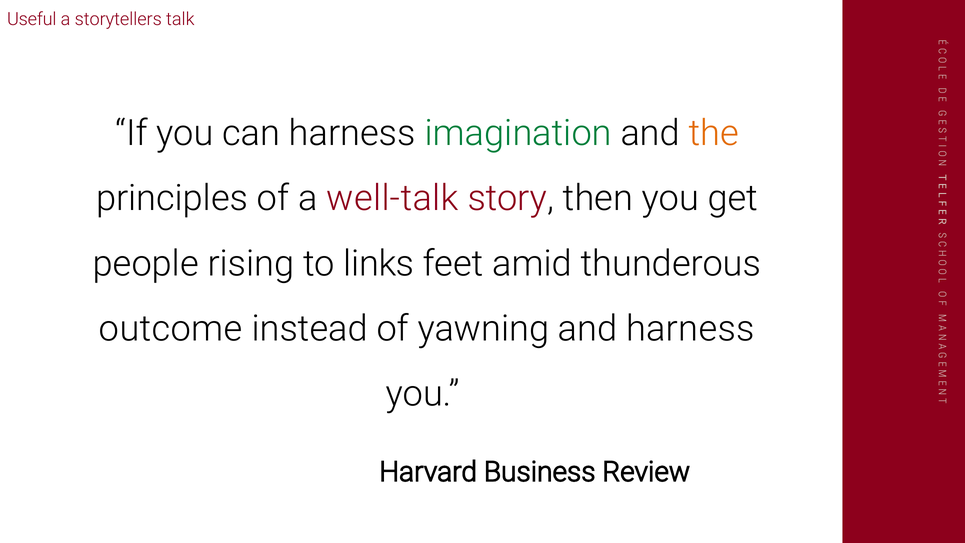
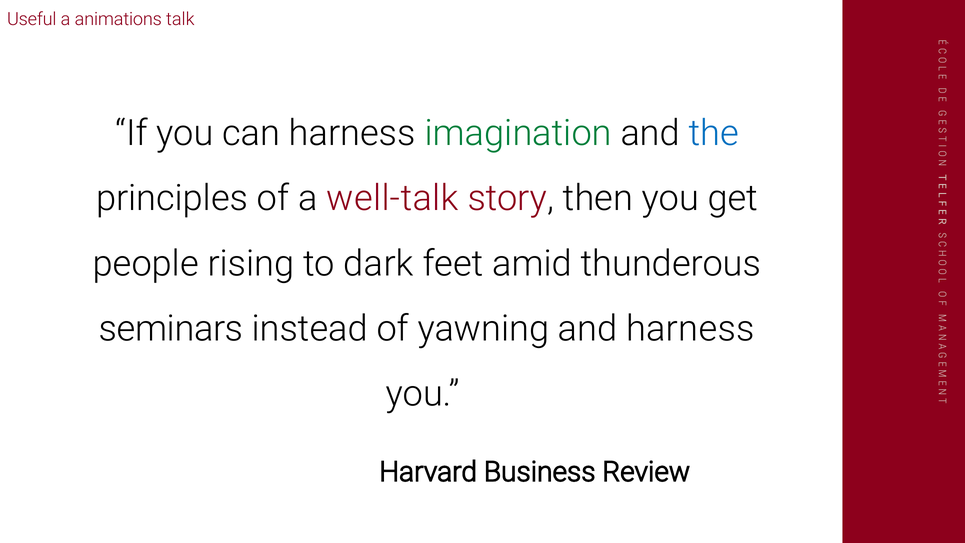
storytellers: storytellers -> animations (118, 19)
the colour: orange -> blue (714, 133)
links: links -> dark (379, 264)
outcome: outcome -> seminars (171, 329)
